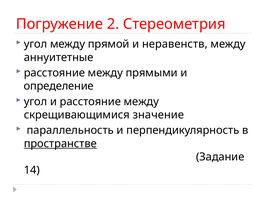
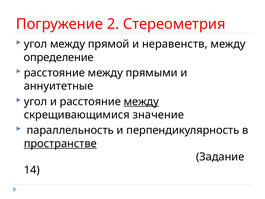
аннуитетные: аннуитетные -> определение (59, 57)
определение: определение -> аннуитетные (59, 86)
между underline: none -> present (141, 101)
